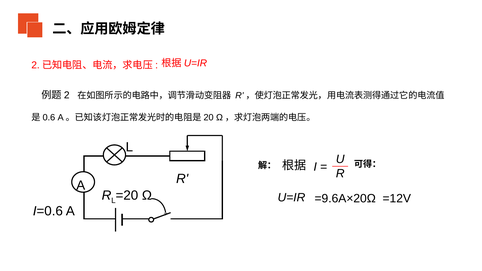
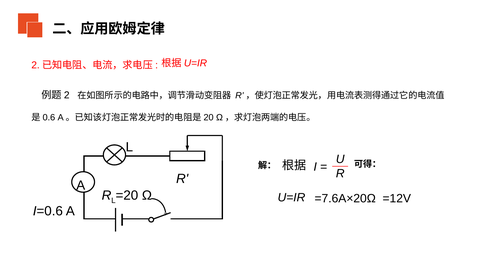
=9.6A×20Ω: =9.6A×20Ω -> =7.6A×20Ω (345, 199)
